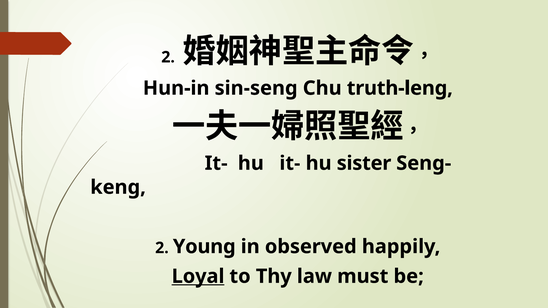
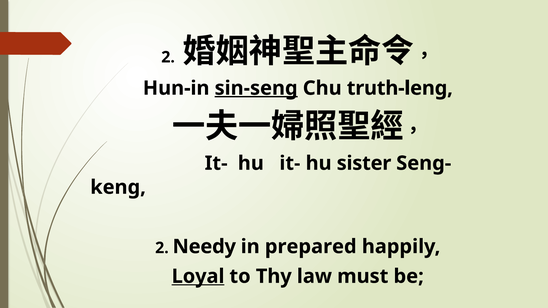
sin-seng underline: none -> present (256, 88)
Young: Young -> Needy (204, 247)
observed: observed -> prepared (311, 247)
